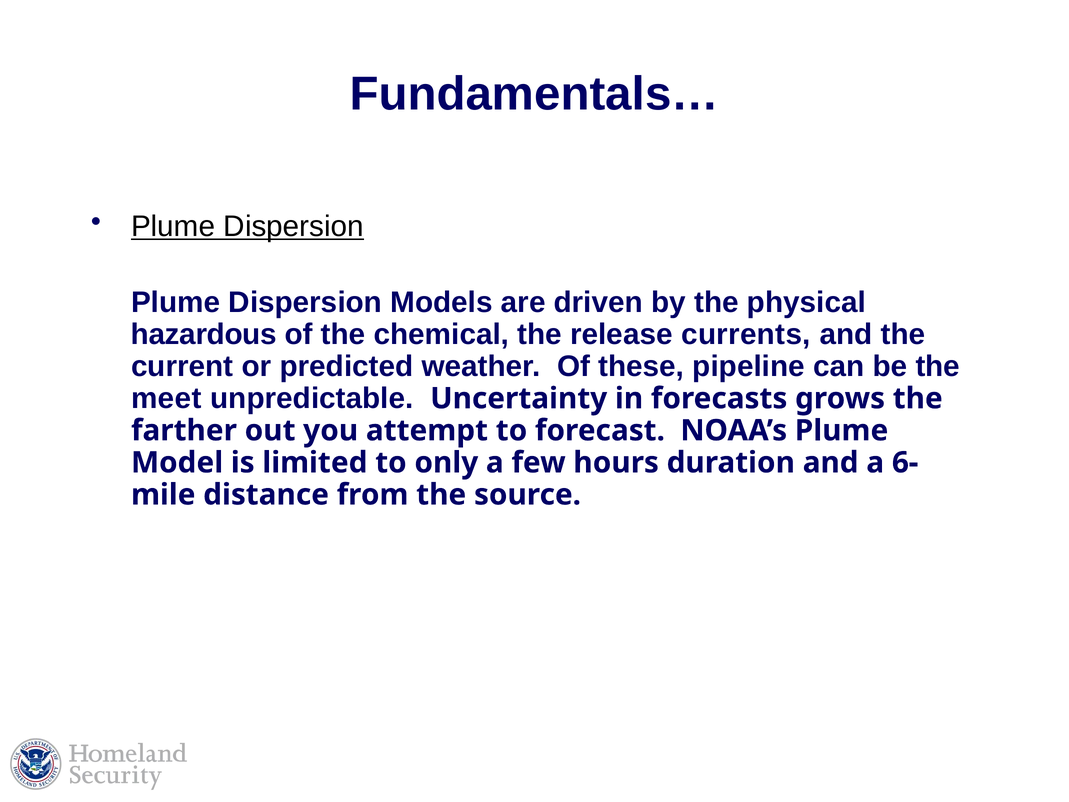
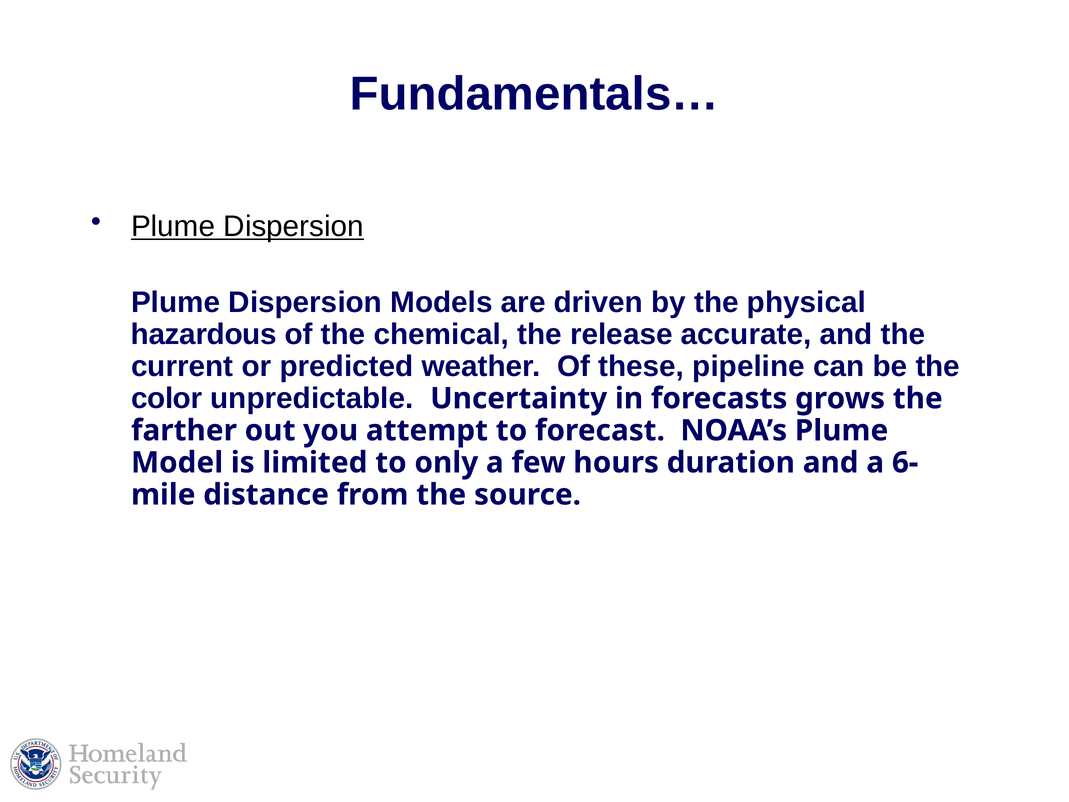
currents: currents -> accurate (746, 334)
meet: meet -> color (167, 398)
